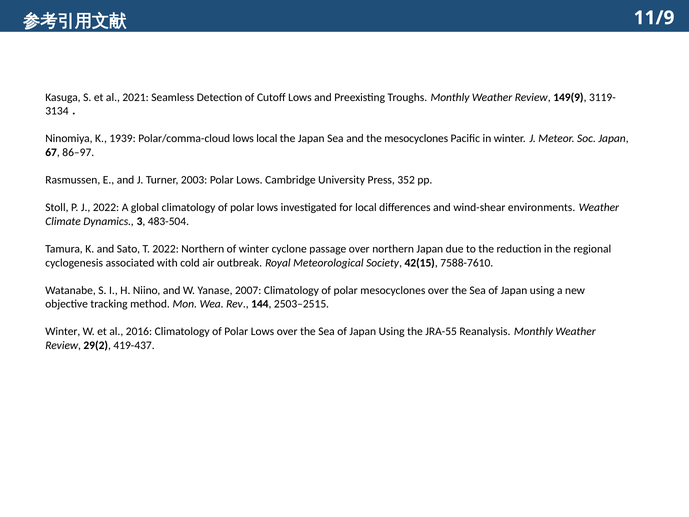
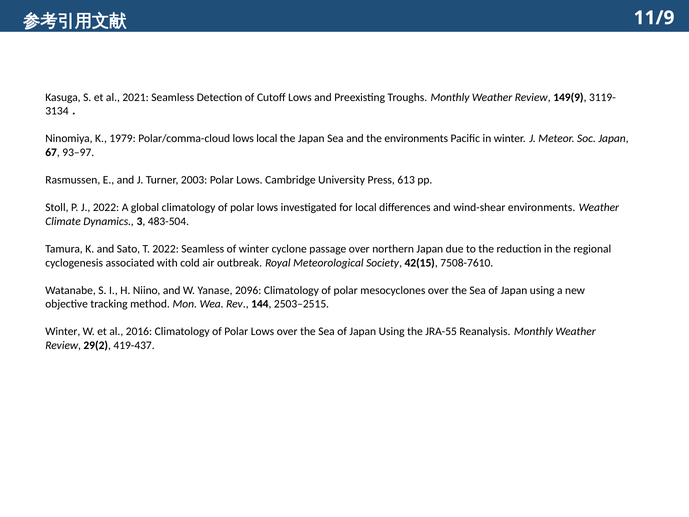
1939: 1939 -> 1979 (123, 139)
the mesocyclones: mesocyclones -> environments (416, 139)
86–97: 86–97 -> 93–97 (78, 152)
352: 352 -> 613 (406, 180)
2022 Northern: Northern -> Seamless (203, 249)
7588-7610: 7588-7610 -> 7508-7610 (467, 263)
2007: 2007 -> 2096 (248, 290)
